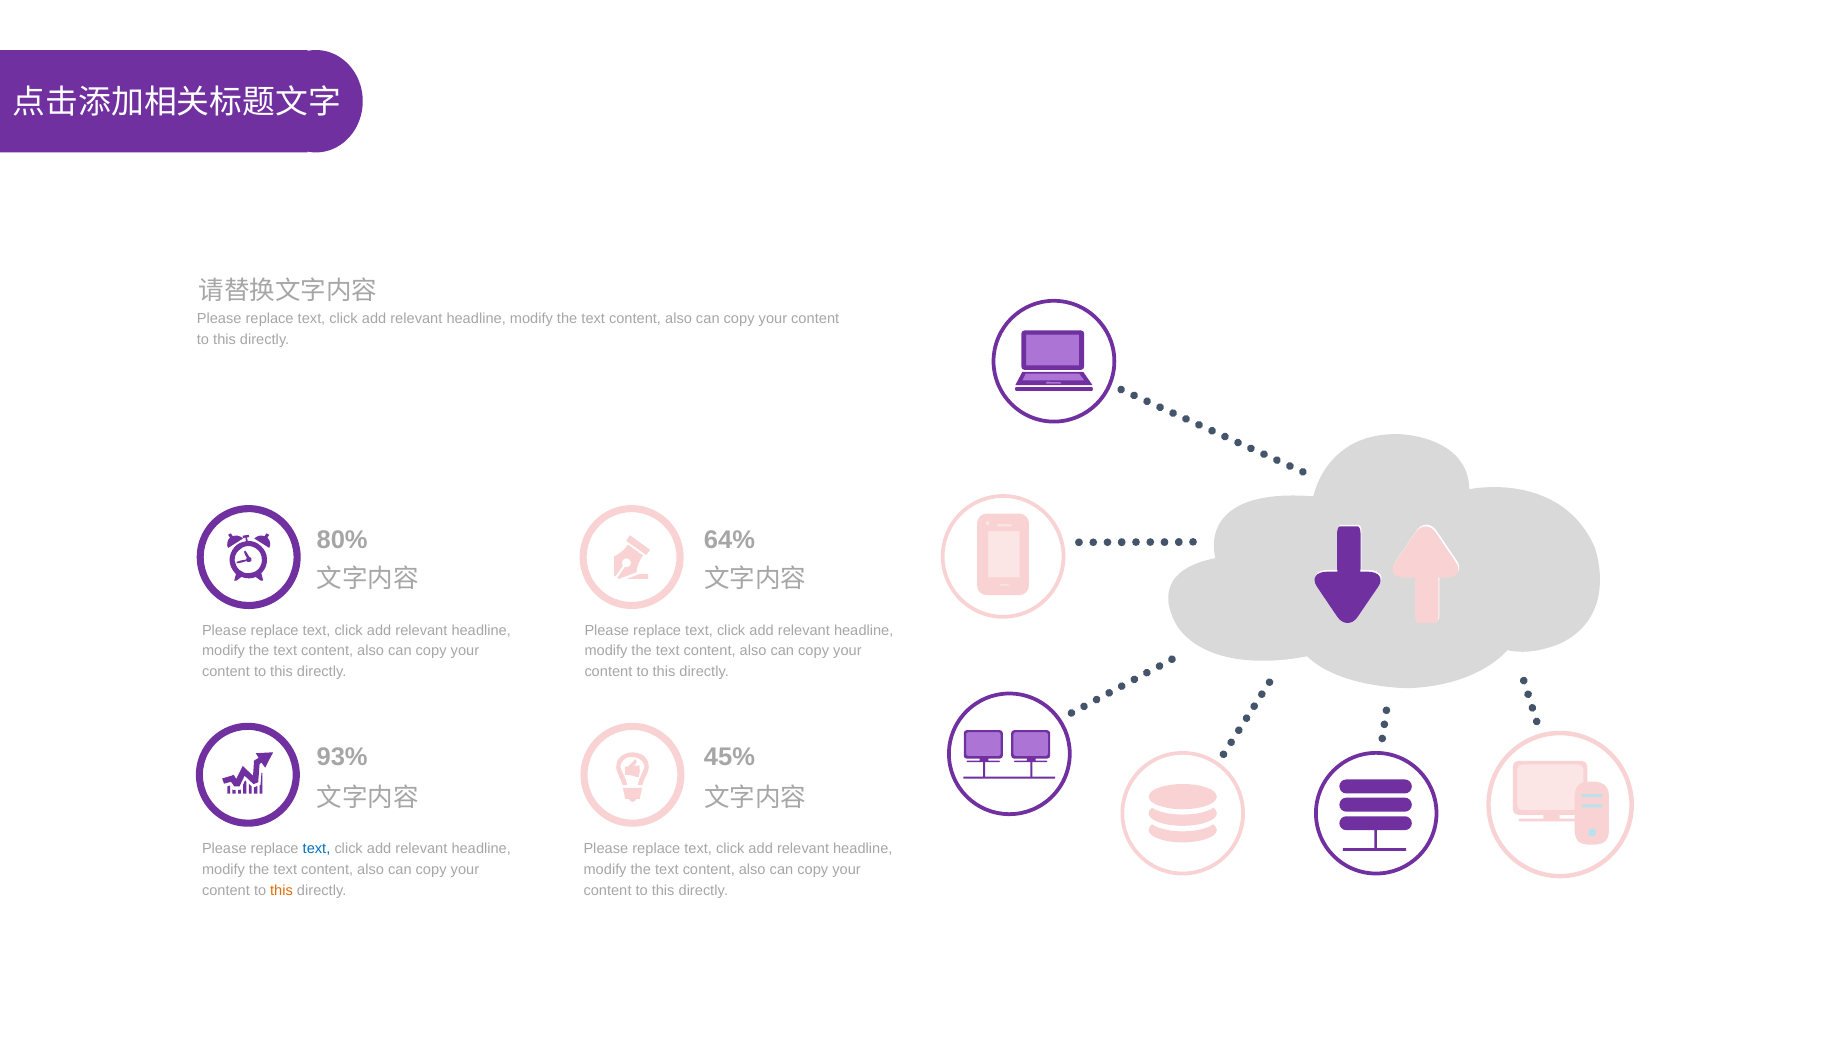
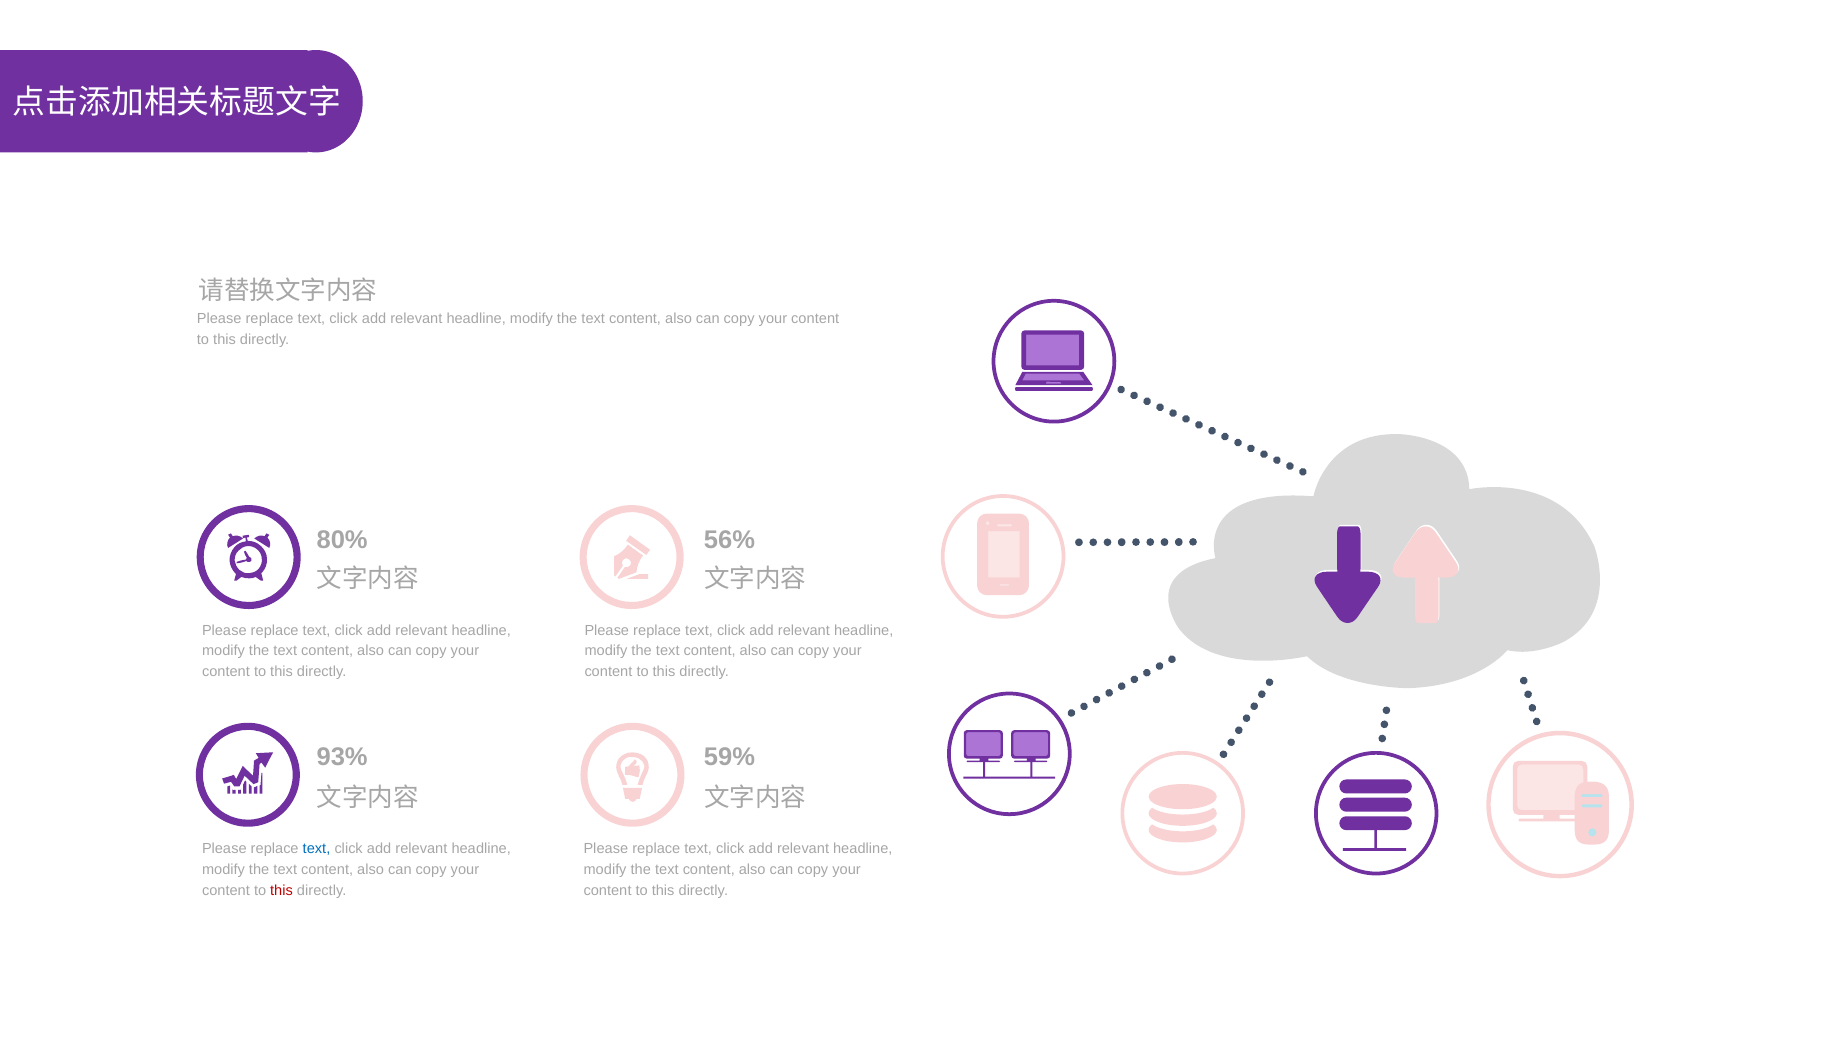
64%: 64% -> 56% (729, 541)
45%: 45% -> 59% (729, 757)
this colour: orange -> red (282, 891)
